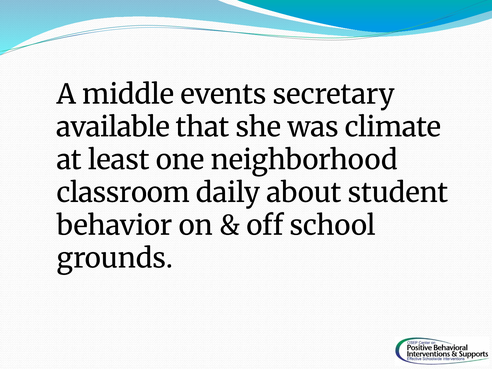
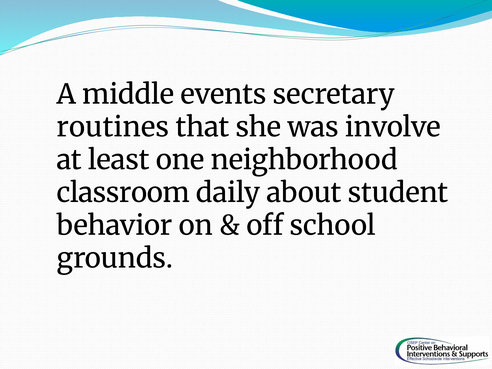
available: available -> routines (113, 127)
climate: climate -> involve (393, 127)
